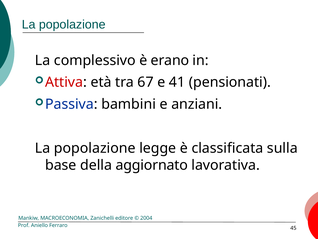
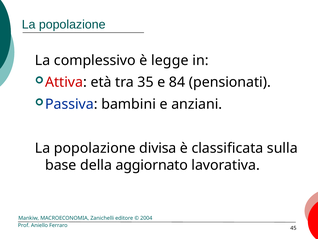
erano: erano -> legge (170, 60)
67: 67 -> 35 (146, 82)
41: 41 -> 84 (177, 82)
legge: legge -> divisa (158, 148)
